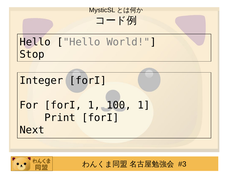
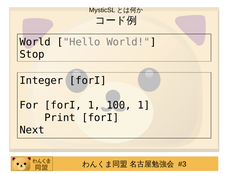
Hello: Hello -> World (35, 42)
